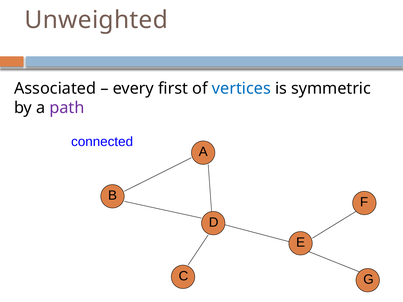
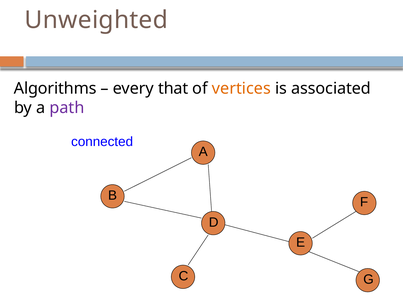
Associated: Associated -> Algorithms (55, 88)
first: first -> that (173, 88)
vertices colour: blue -> orange (241, 88)
symmetric: symmetric -> associated (331, 88)
